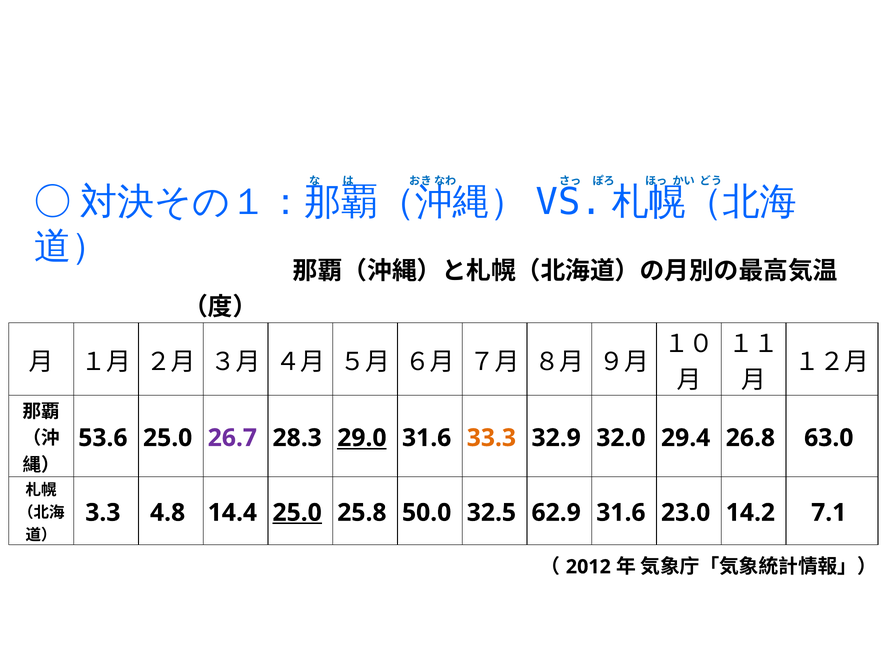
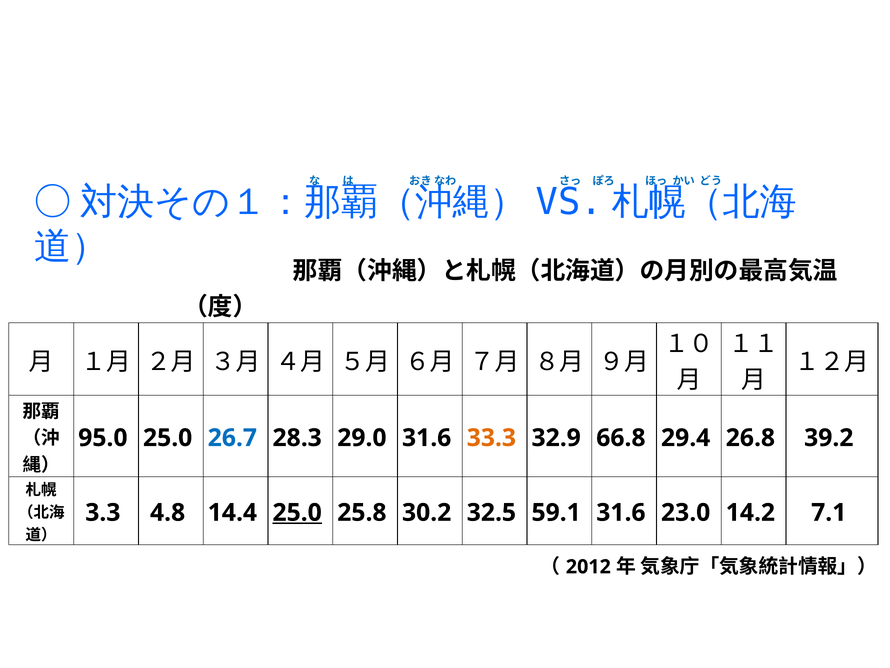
53.6: 53.6 -> 95.0 (103, 438)
26.7 colour: purple -> blue (232, 438)
29.0 underline: present -> none (362, 438)
32.0: 32.0 -> 66.8 (621, 438)
63.0: 63.0 -> 39.2 (829, 438)
50.0: 50.0 -> 30.2 (427, 512)
62.9: 62.9 -> 59.1 (556, 512)
